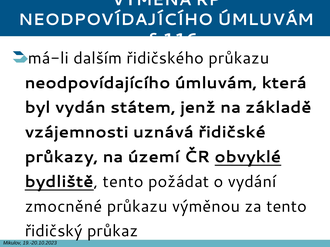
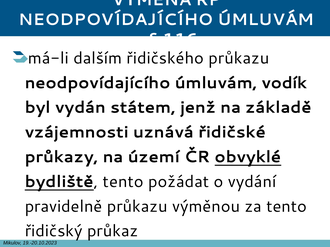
která: která -> vodík (284, 83)
zmocněné: zmocněné -> pravidelně (64, 207)
